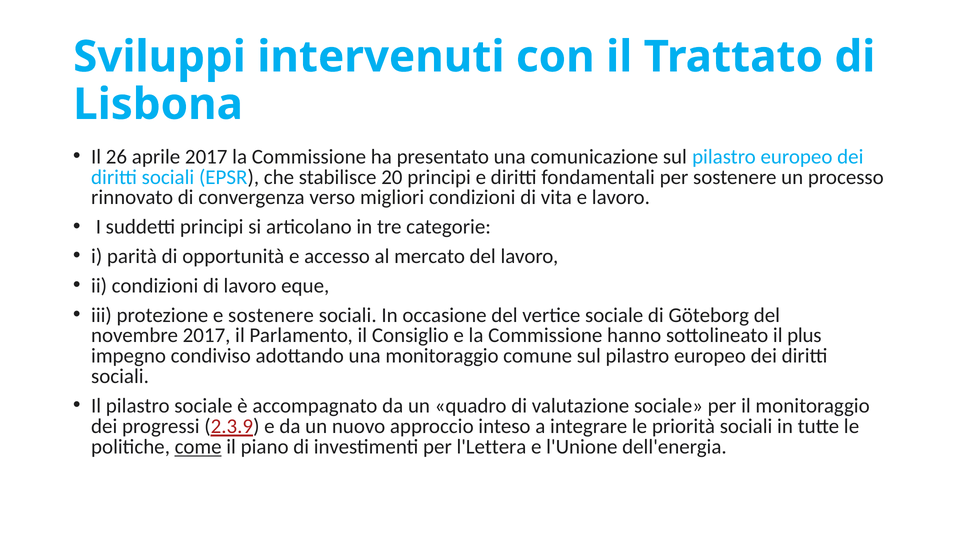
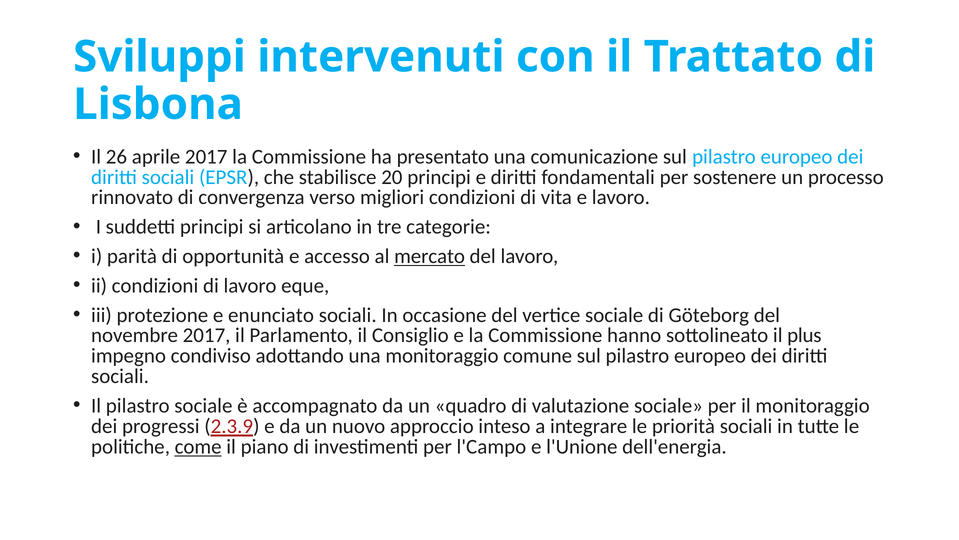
mercato underline: none -> present (430, 256)
e sostenere: sostenere -> enunciato (271, 315)
l'Lettera: l'Lettera -> l'Campo (491, 447)
